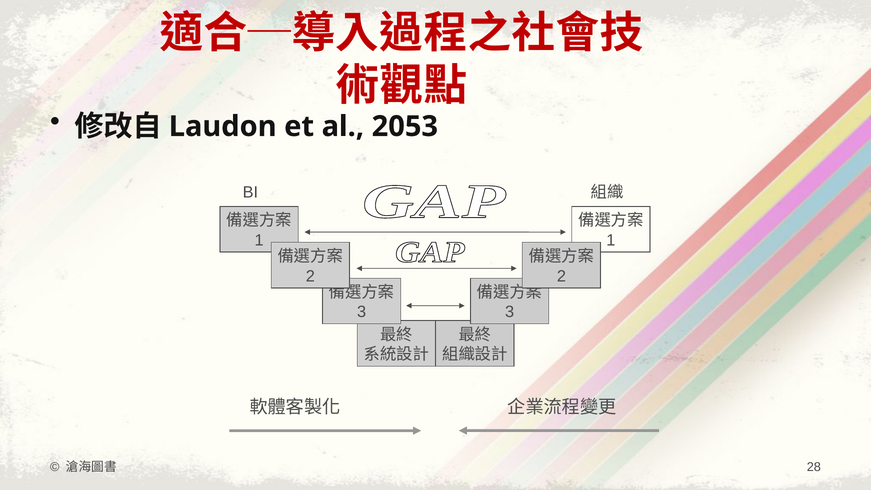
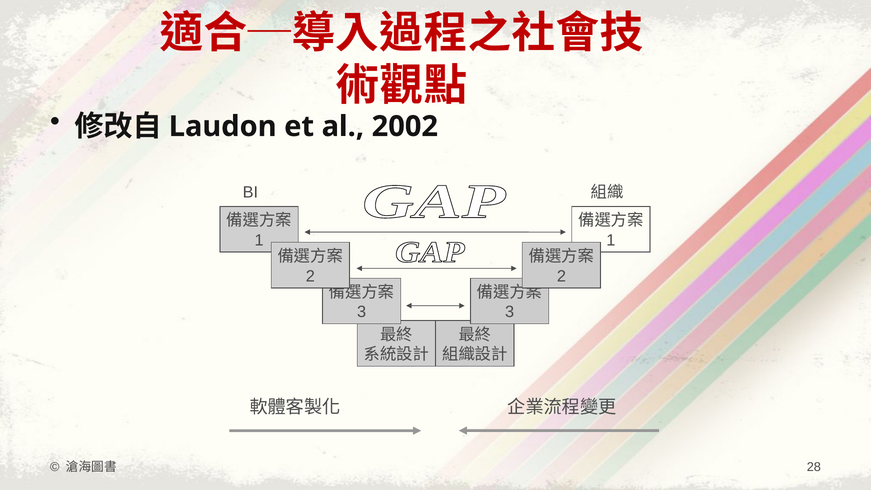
2053: 2053 -> 2002 (405, 126)
